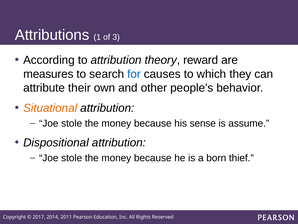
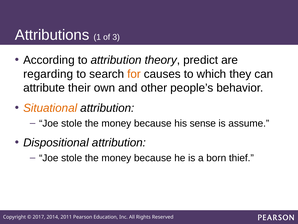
reward: reward -> predict (201, 60)
measures: measures -> regarding (48, 74)
for colour: blue -> orange (134, 74)
